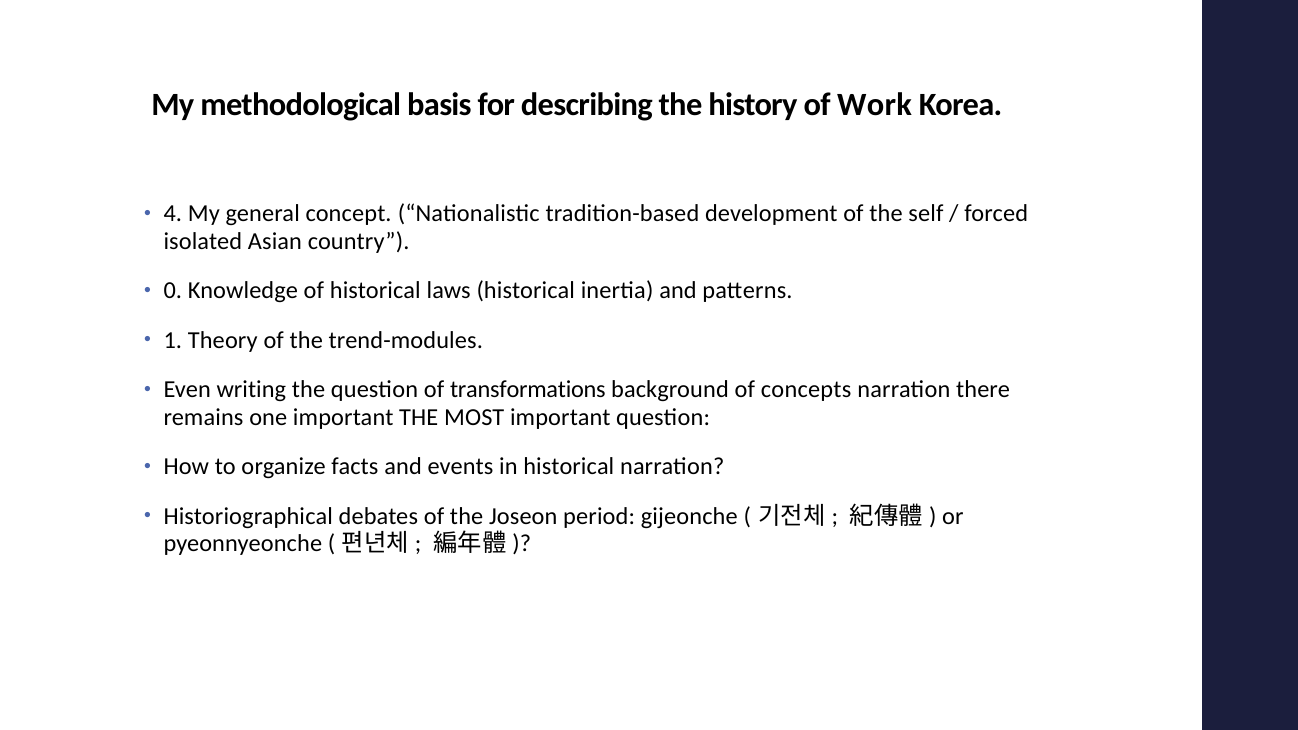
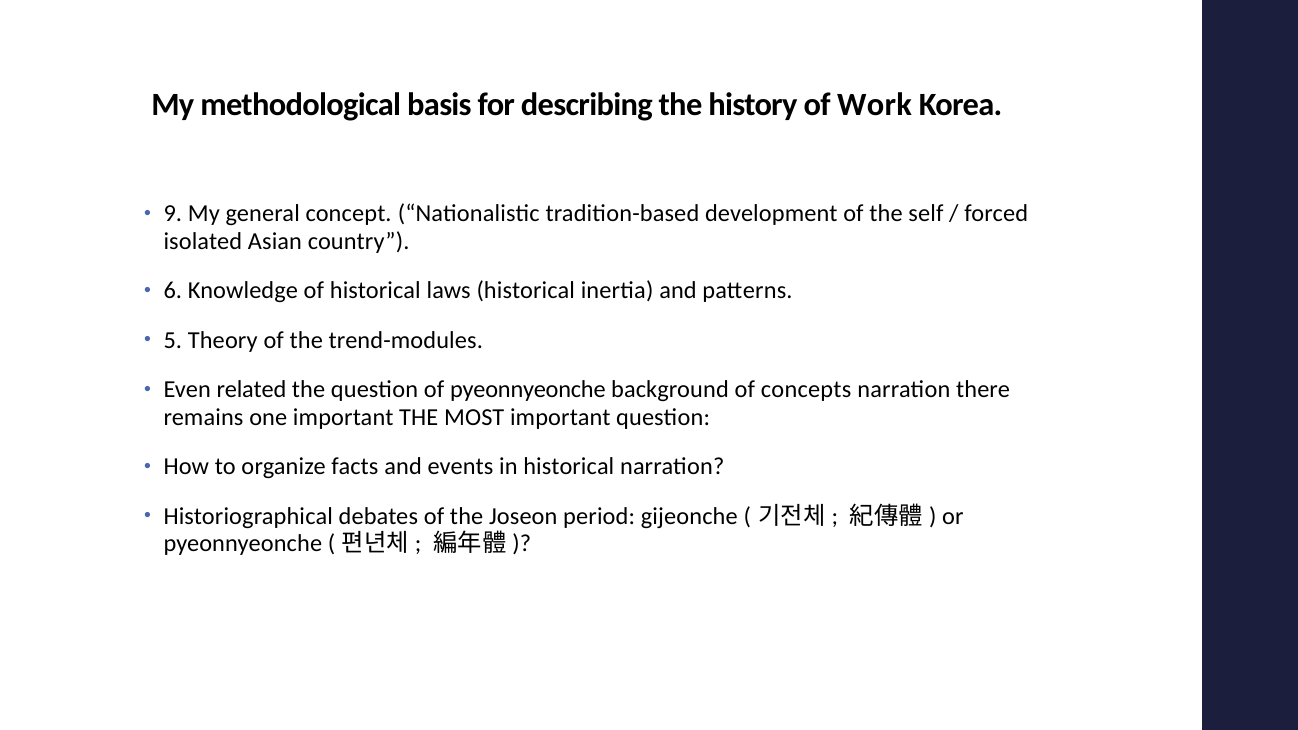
4: 4 -> 9 (173, 214)
0: 0 -> 6 (173, 291)
1: 1 -> 5 (173, 340)
writing: writing -> related (251, 390)
of transformations: transformations -> pyeonnyeonche (528, 390)
